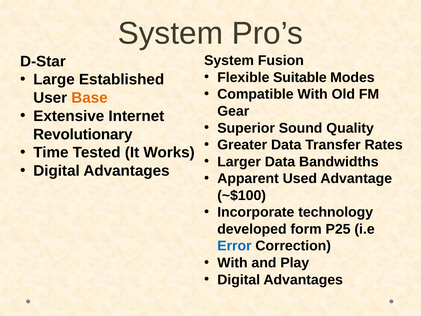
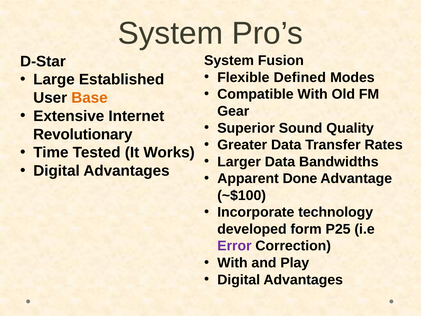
Suitable: Suitable -> Defined (300, 77)
Used: Used -> Done (300, 178)
Error colour: blue -> purple (234, 246)
